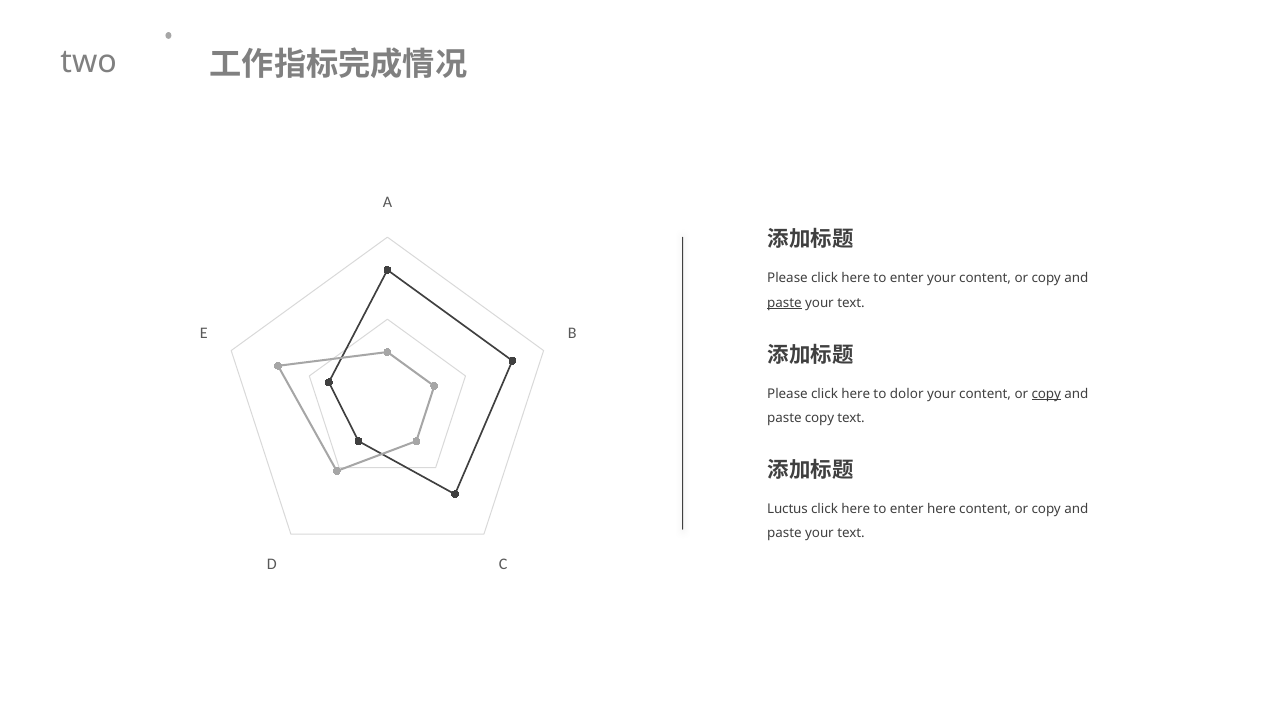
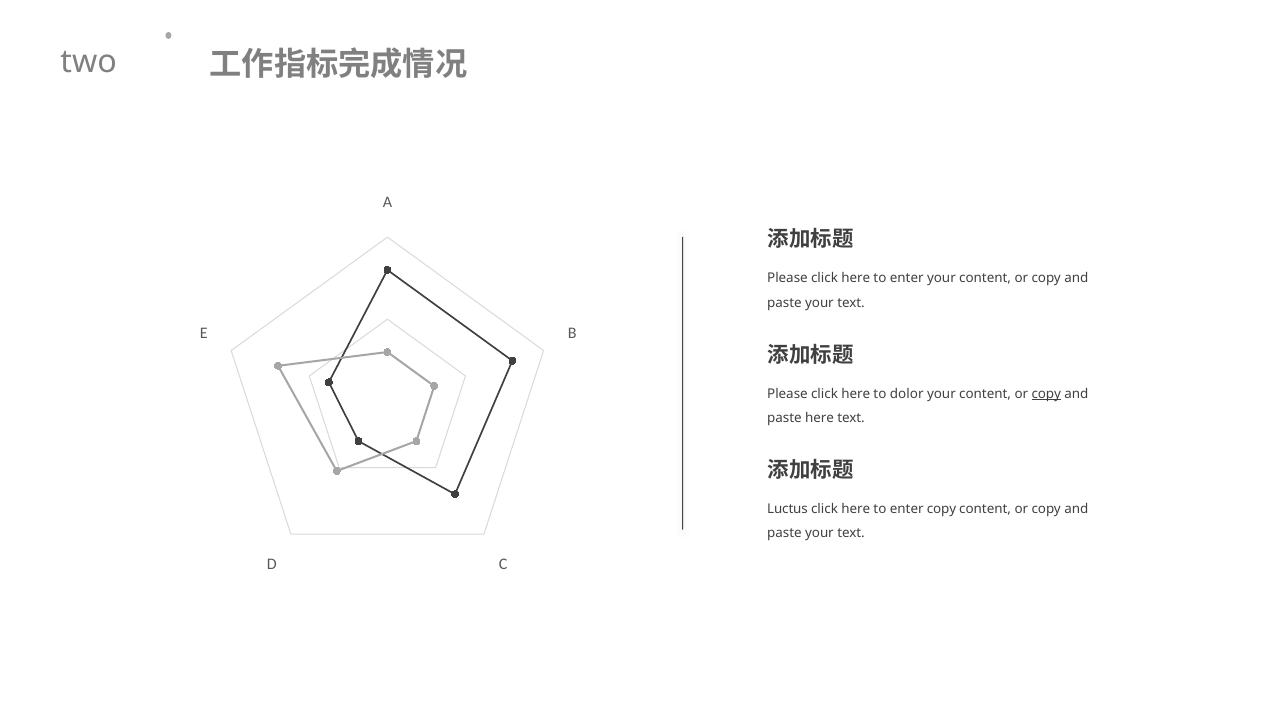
paste underline: present -> none (784, 303)
paste copy: copy -> here (819, 418)
enter here: here -> copy (942, 509)
